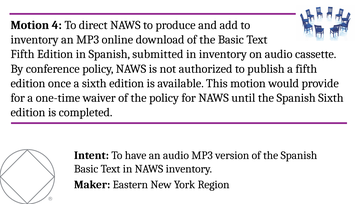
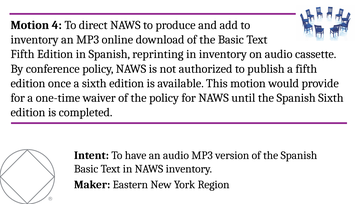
submitted: submitted -> reprinting (158, 54)
